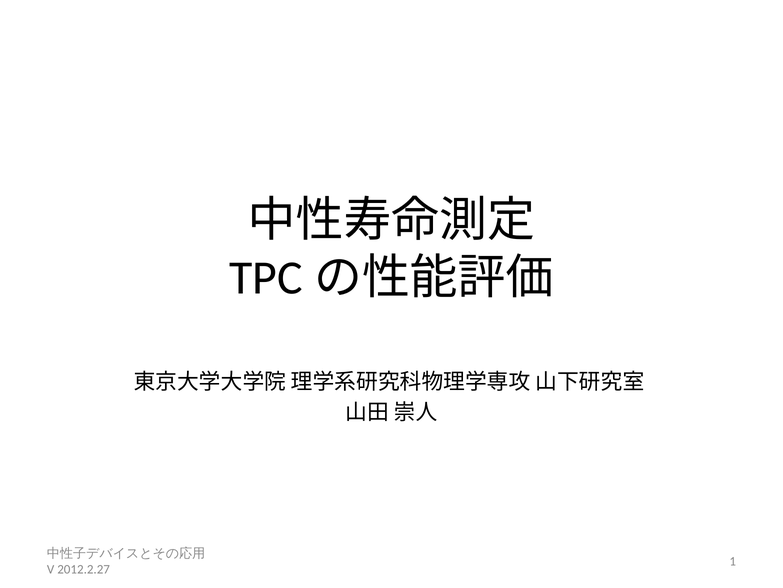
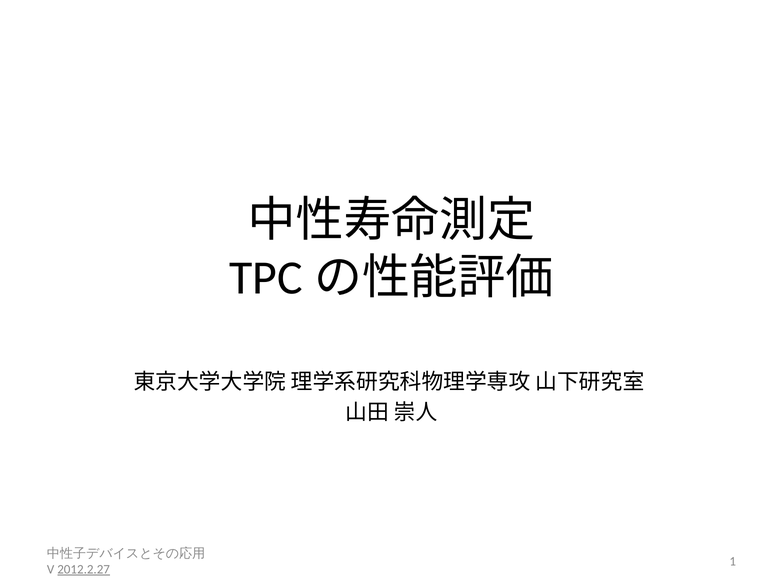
2012.2.27 underline: none -> present (84, 569)
